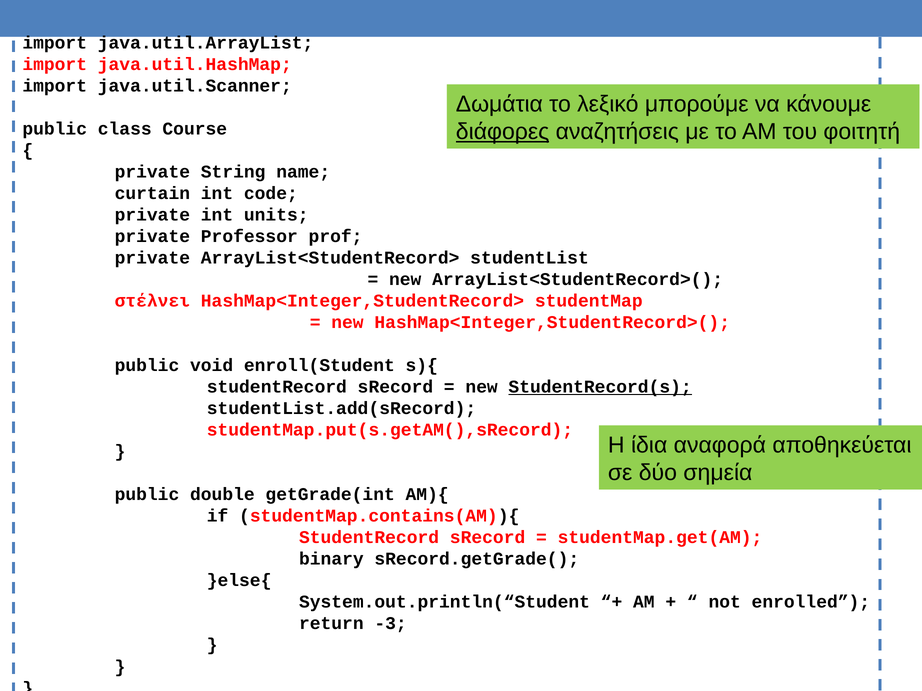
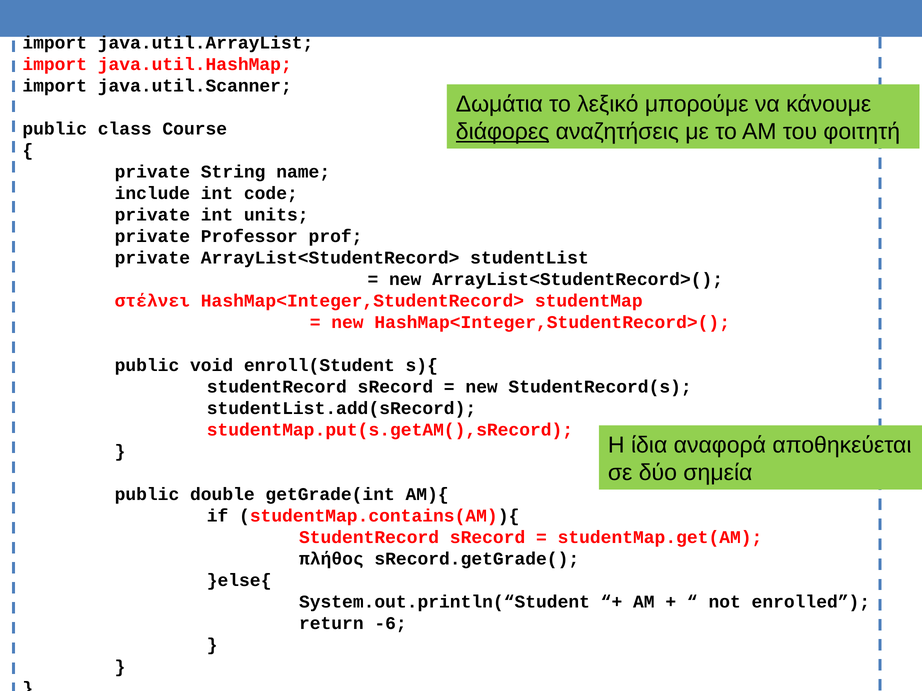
curtain: curtain -> include (152, 194)
StudentRecord(s underline: present -> none (600, 387)
binary: binary -> πλήθος (331, 559)
-3: -3 -> -6 (391, 624)
